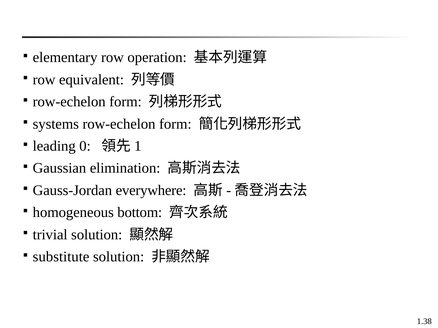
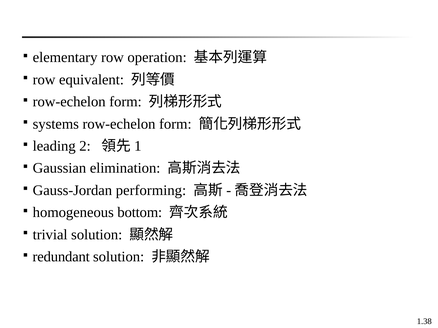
0: 0 -> 2 (85, 146)
everywhere: everywhere -> performing (151, 191)
substitute: substitute -> redundant (61, 257)
